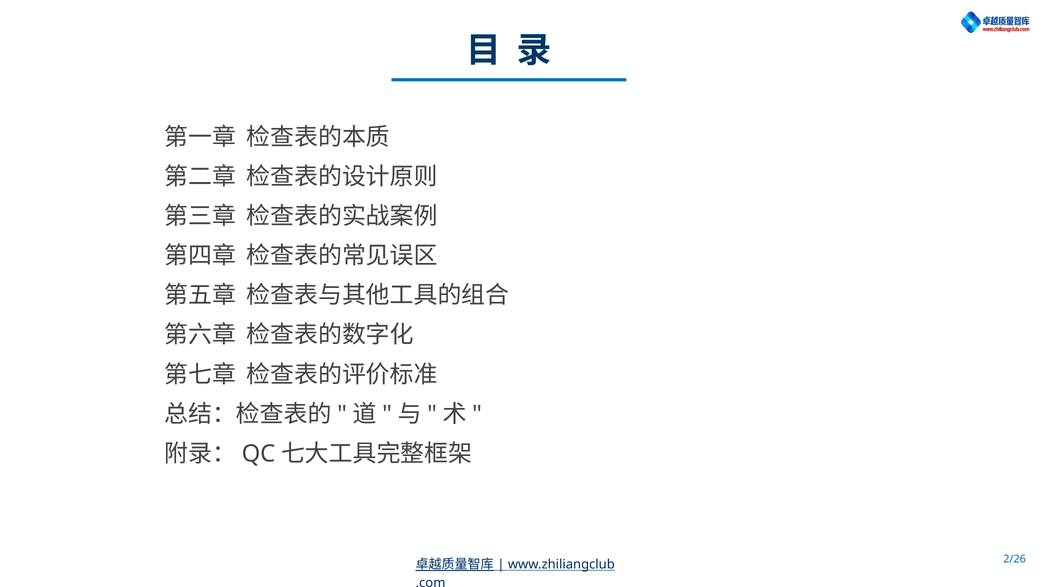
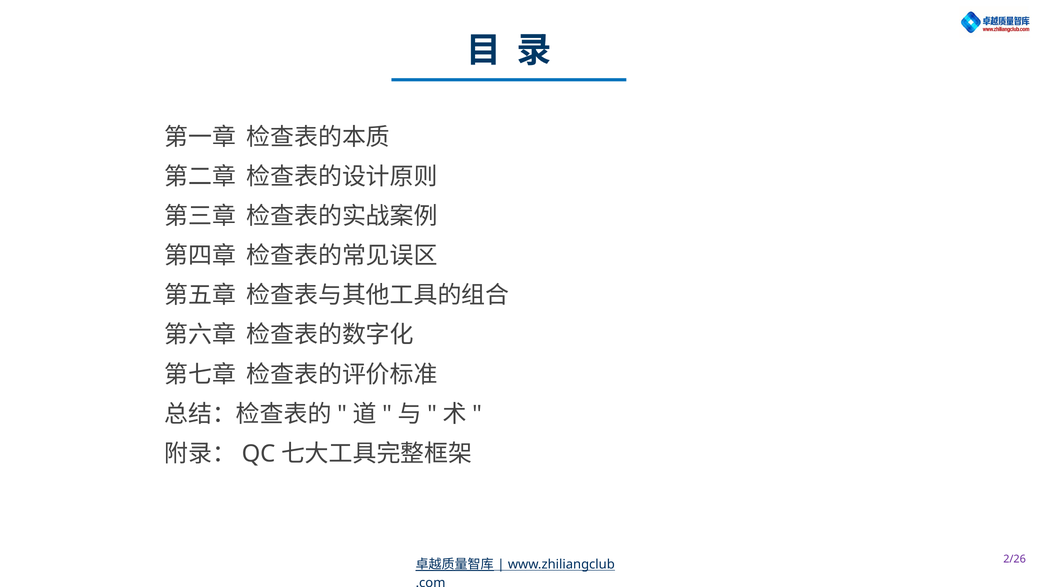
2/26 colour: blue -> purple (1015, 559)
